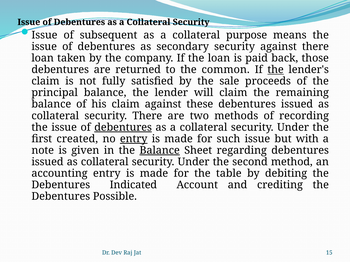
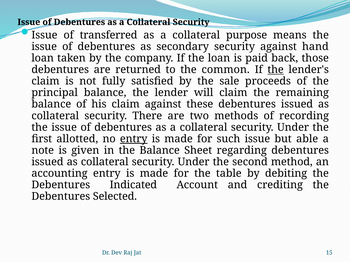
subsequent: subsequent -> transferred (109, 35)
against there: there -> hand (315, 47)
debentures underline: present -> none (123, 128)
created: created -> allotted (77, 139)
with: with -> able (307, 139)
Balance underline: present -> none (160, 151)
Possible: Possible -> Selected (115, 197)
